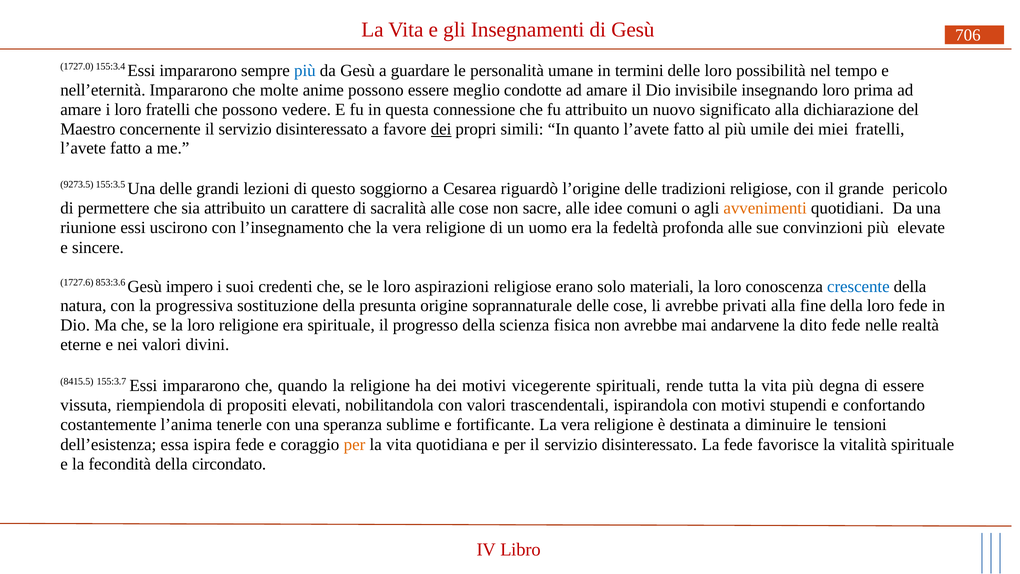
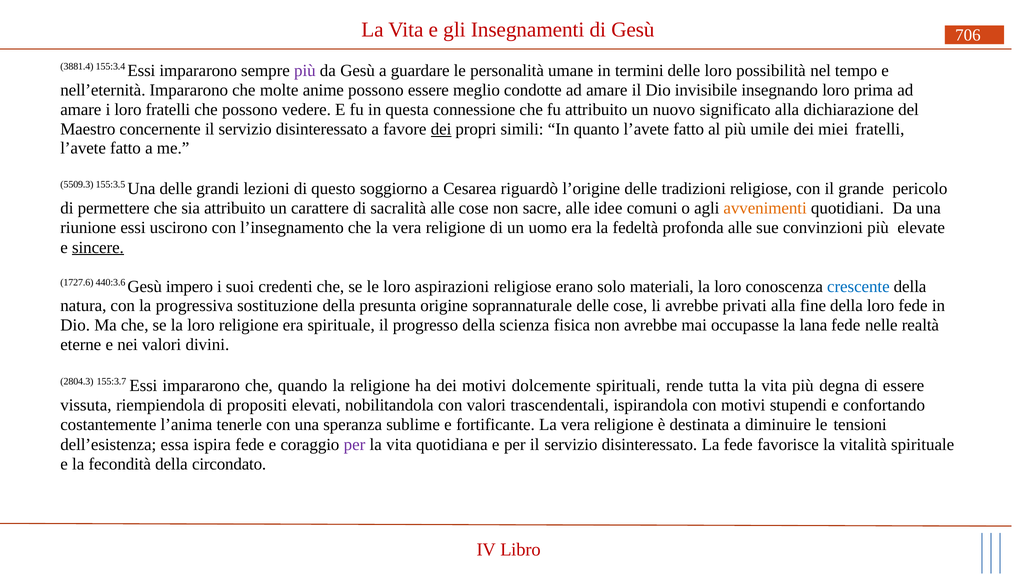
1727.0: 1727.0 -> 3881.4 (77, 66)
più colour: blue -> purple (305, 71)
9273.5: 9273.5 -> 5509.3 (77, 185)
sincere underline: none -> present (98, 248)
853:3.6: 853:3.6 -> 440:3.6 (111, 283)
andarvene: andarvene -> occupasse (745, 326)
dito: dito -> lana (813, 326)
8415.5: 8415.5 -> 2804.3 (77, 382)
vicegerente: vicegerente -> dolcemente (551, 386)
per colour: orange -> purple (354, 445)
